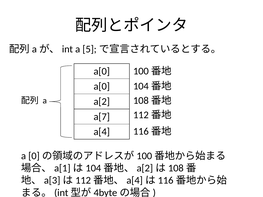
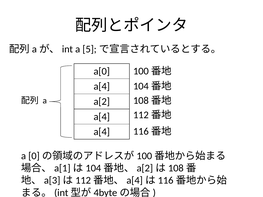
a[0: a[0 -> a[4 (102, 87)
a[7: a[7 -> a[4 (102, 117)
